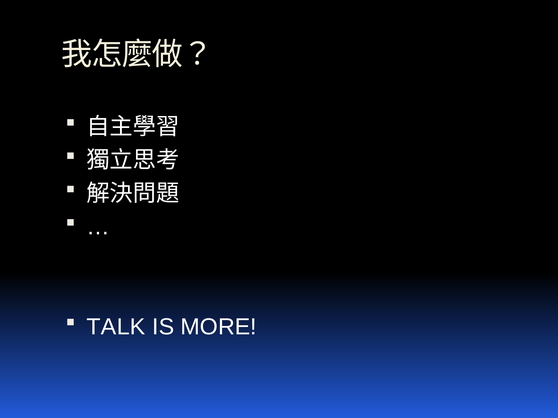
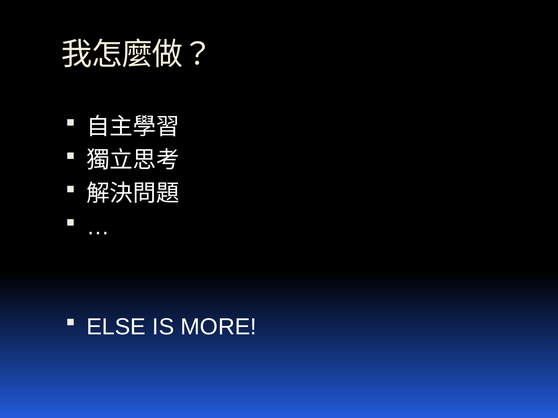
TALK: TALK -> ELSE (116, 327)
